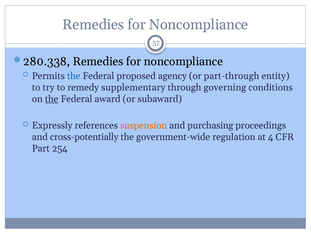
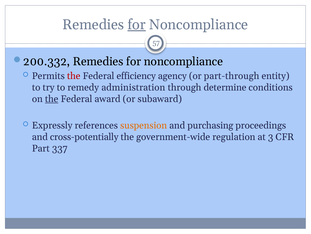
for underline: none -> present (137, 24)
280.338: 280.338 -> 200.332 (47, 61)
the colour: blue -> red (74, 76)
proposed: proposed -> efficiency (136, 76)
supplementary: supplementary -> administration (133, 87)
governing: governing -> determine (225, 87)
4: 4 -> 3 (271, 137)
254: 254 -> 337 (60, 148)
